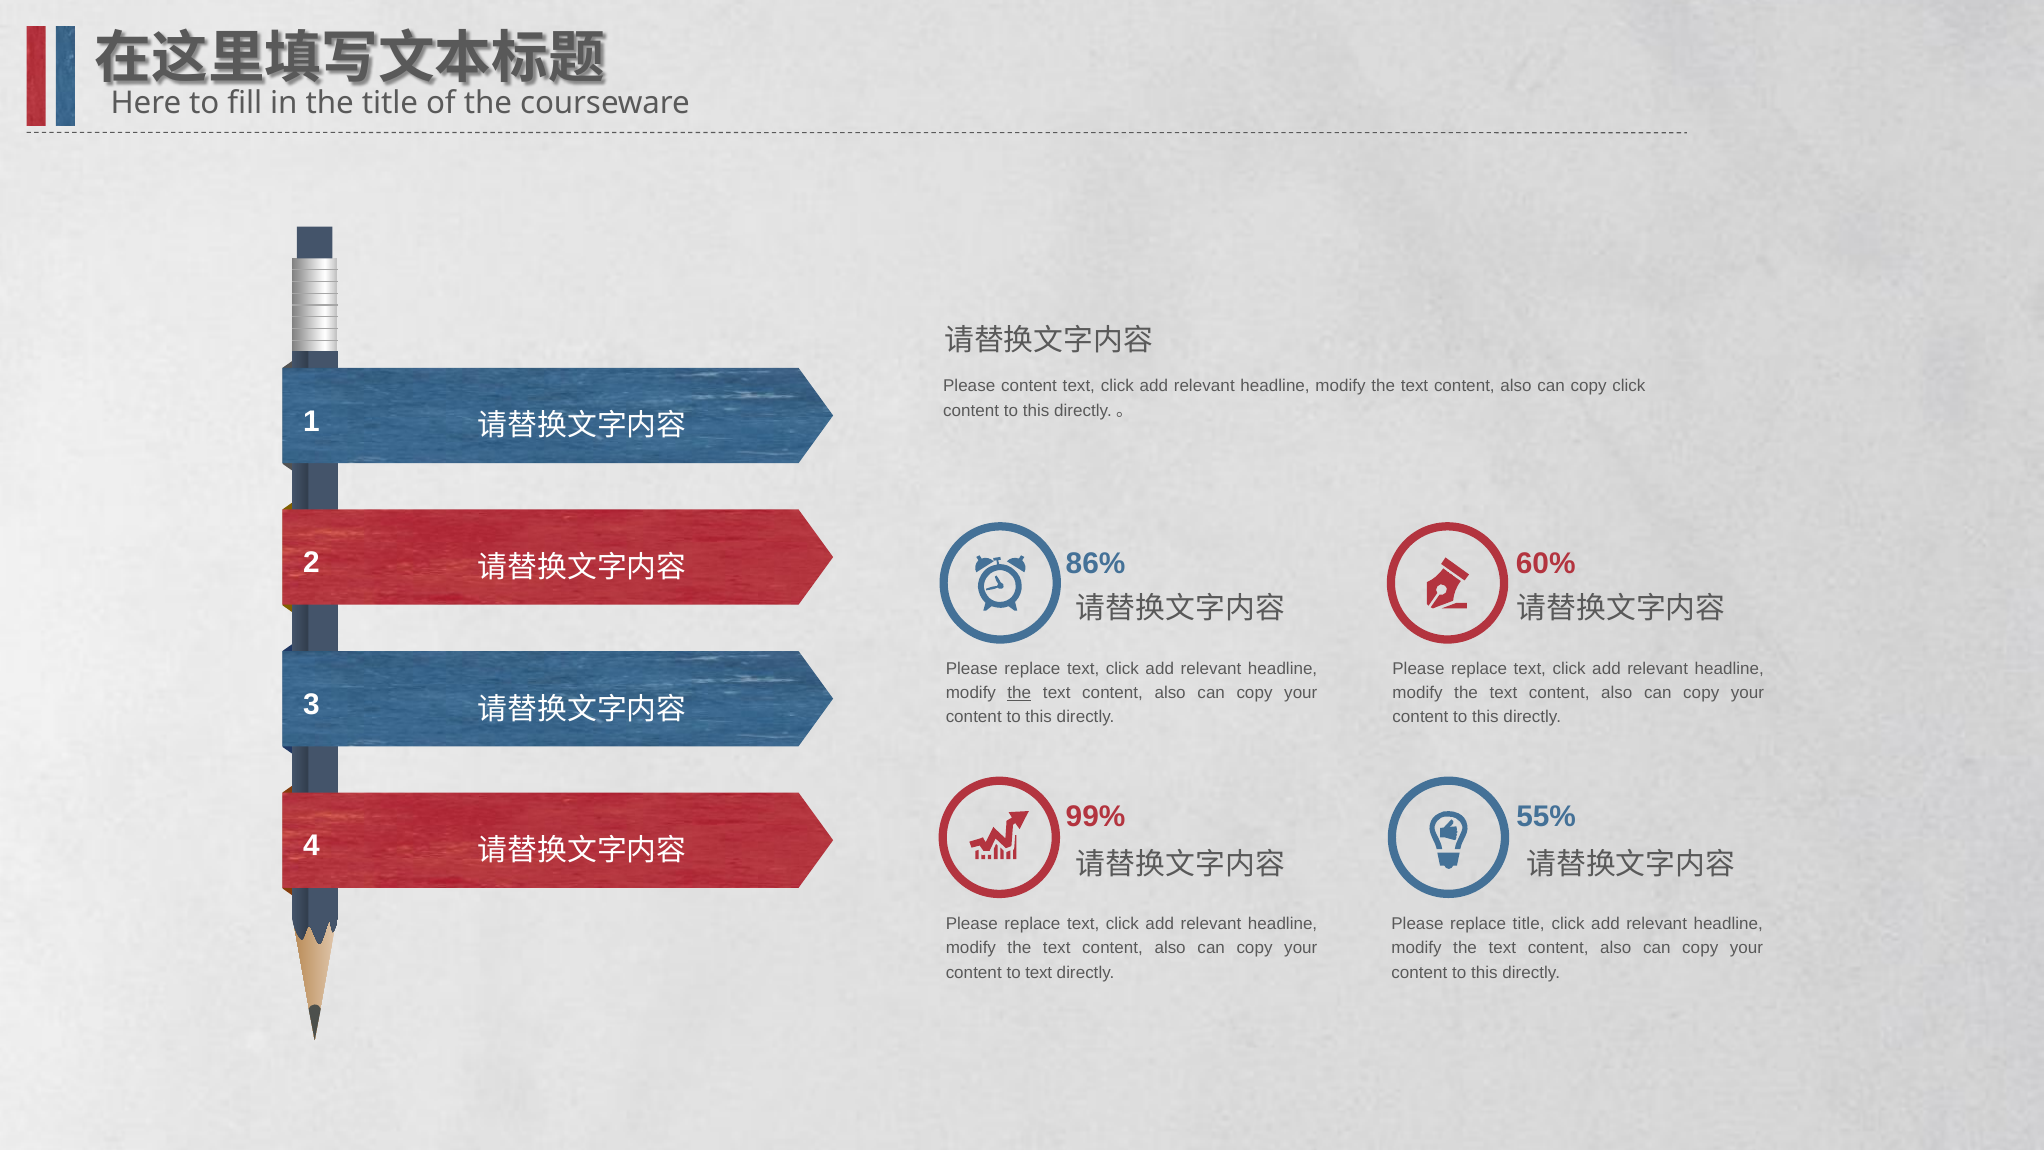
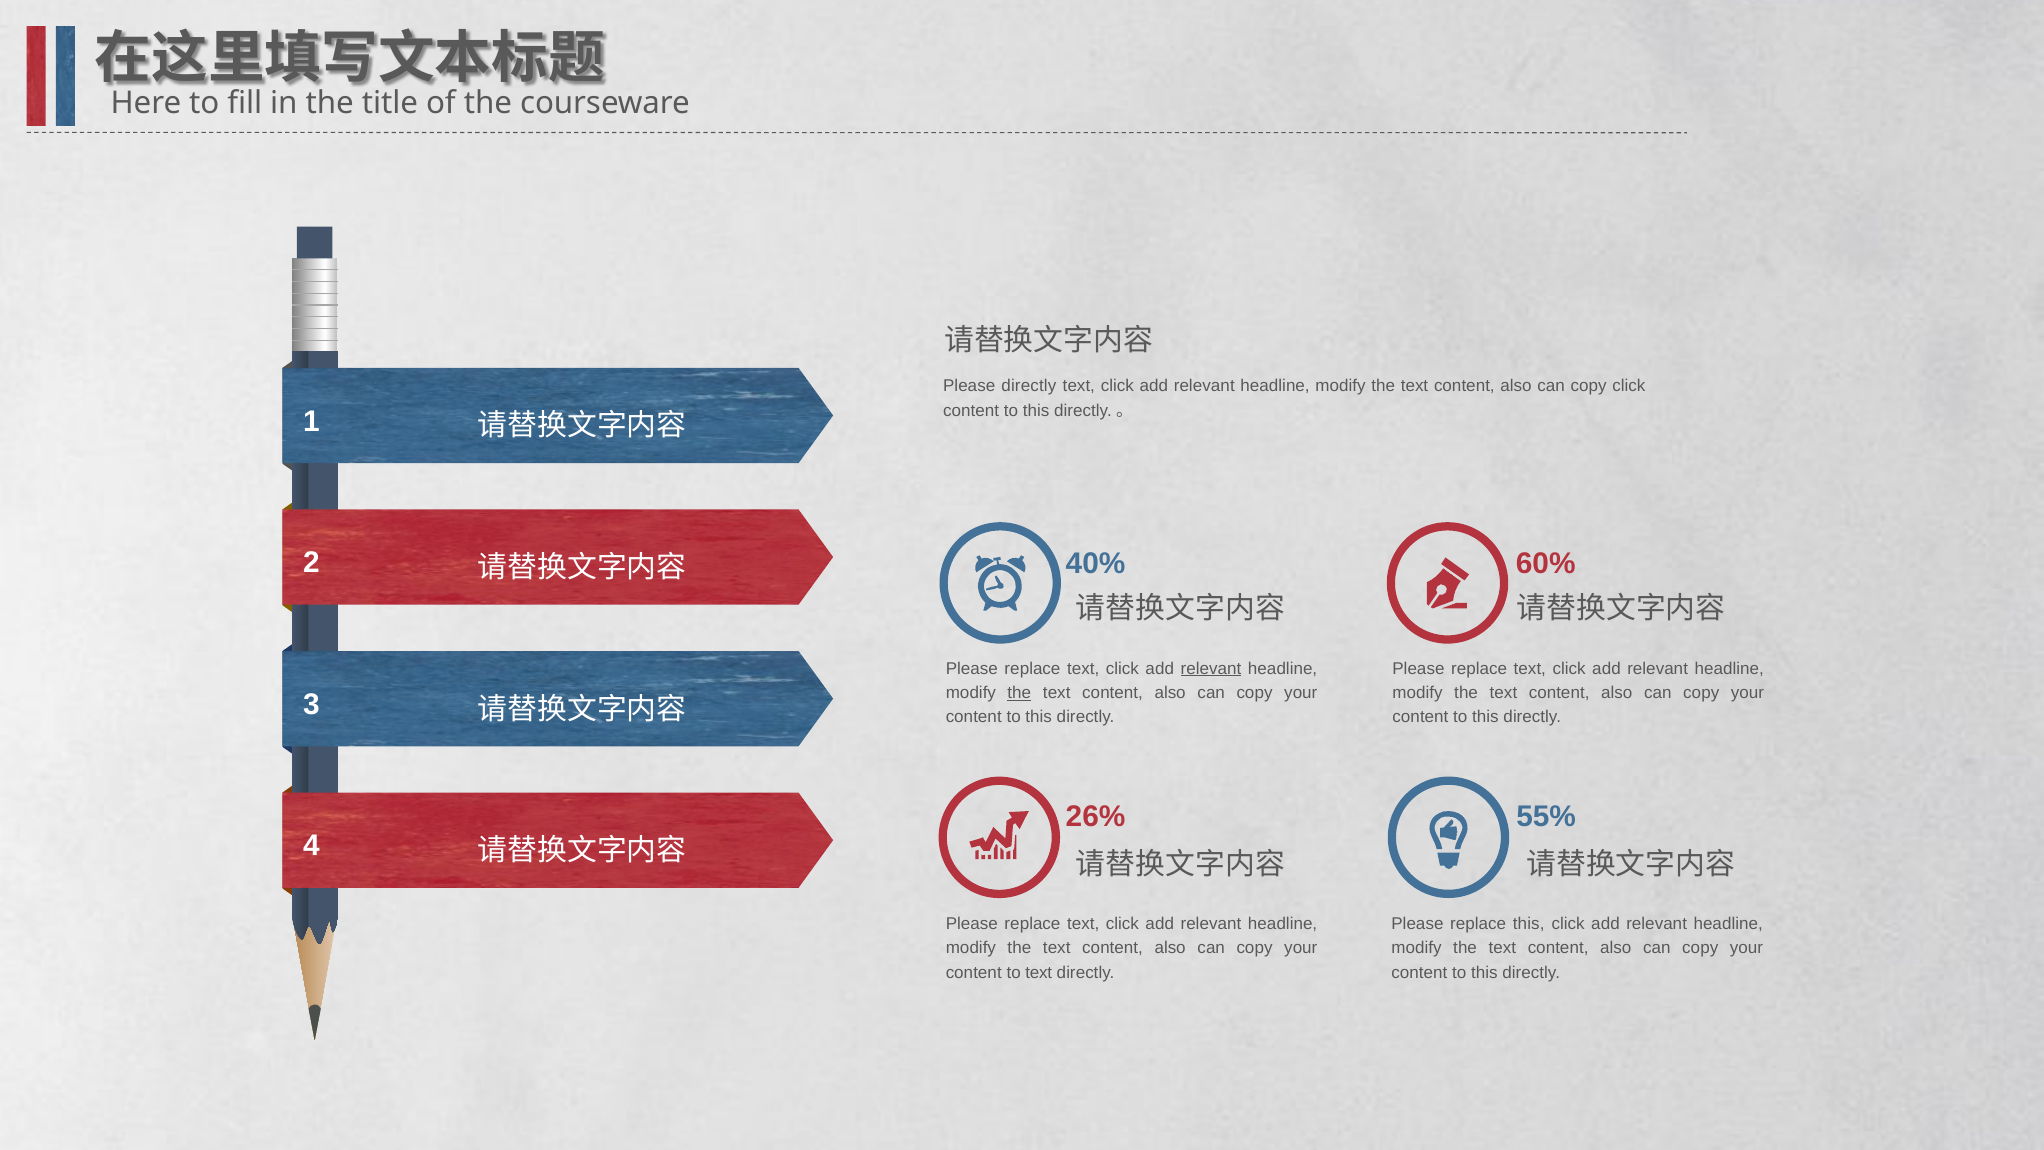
Please content: content -> directly (1029, 386)
86%: 86% -> 40% (1096, 563)
relevant underline: none -> present (1211, 668)
99%: 99% -> 26% (1096, 816)
replace title: title -> this (1529, 924)
